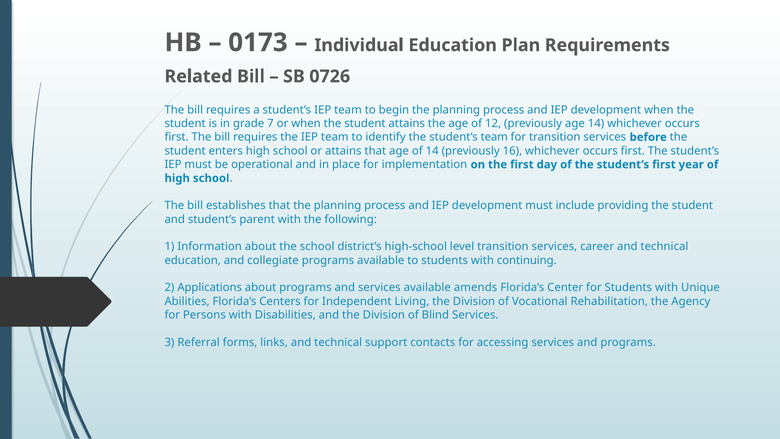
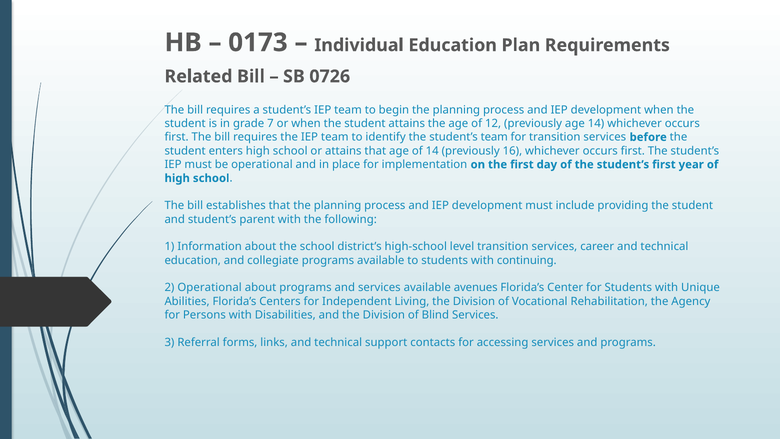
2 Applications: Applications -> Operational (210, 288)
amends: amends -> avenues (476, 288)
